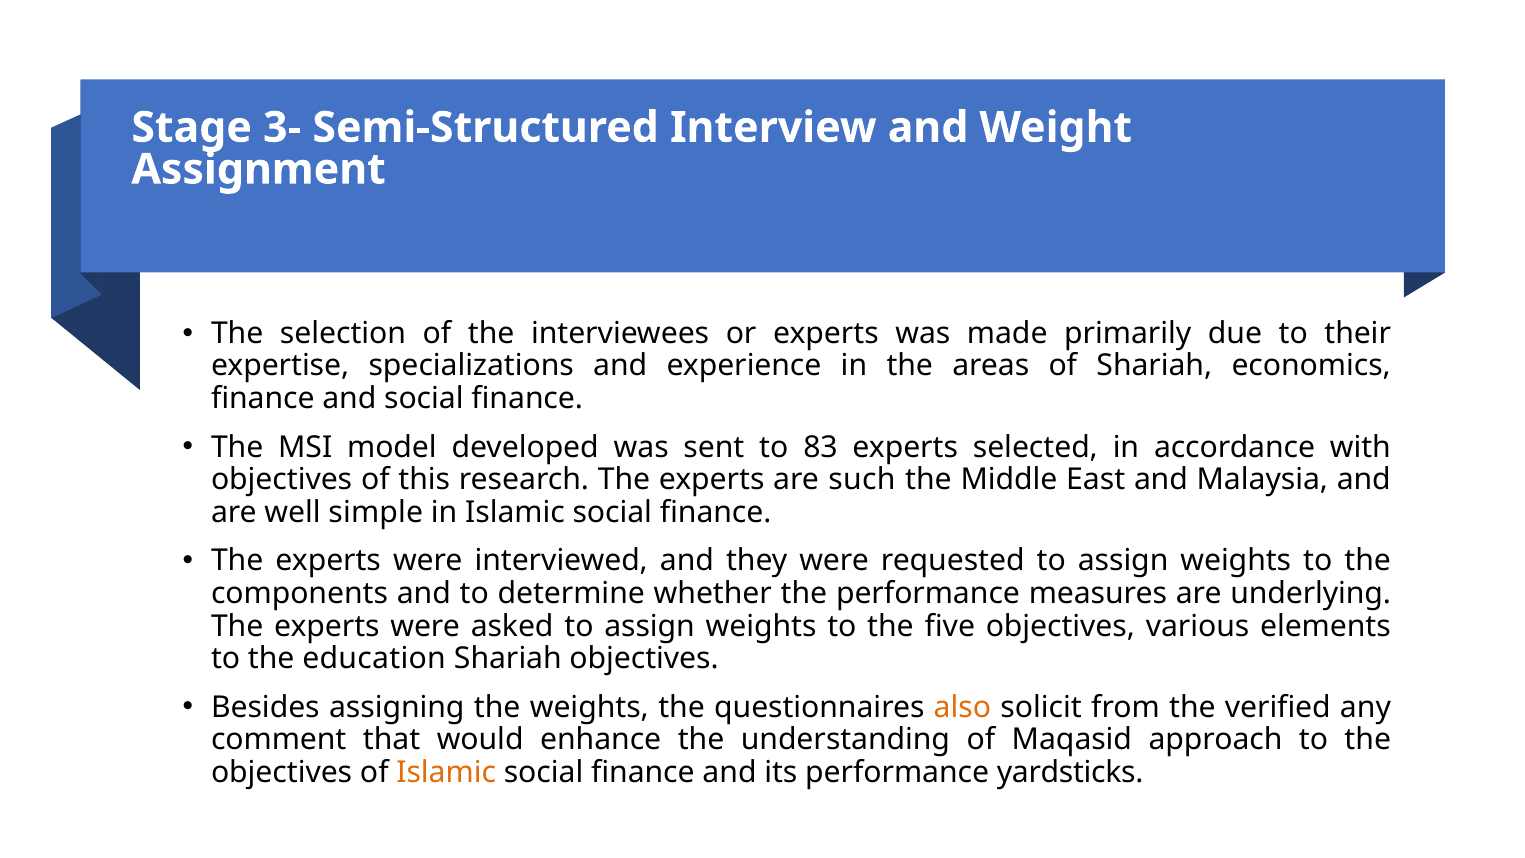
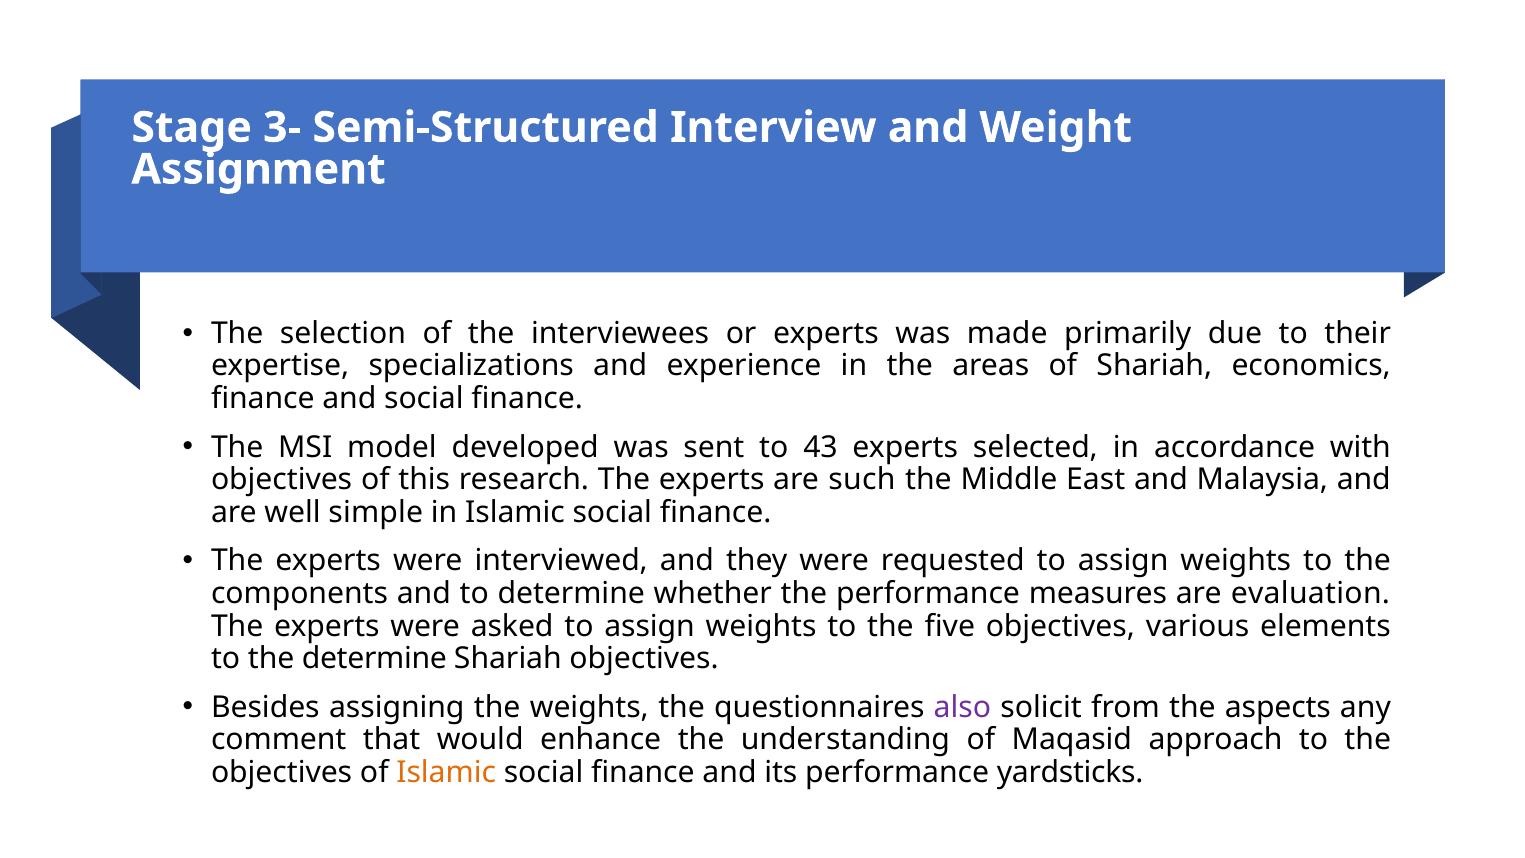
83: 83 -> 43 (821, 447)
underlying: underlying -> evaluation (1310, 593)
the education: education -> determine (374, 659)
also colour: orange -> purple (962, 707)
verified: verified -> aspects (1278, 707)
